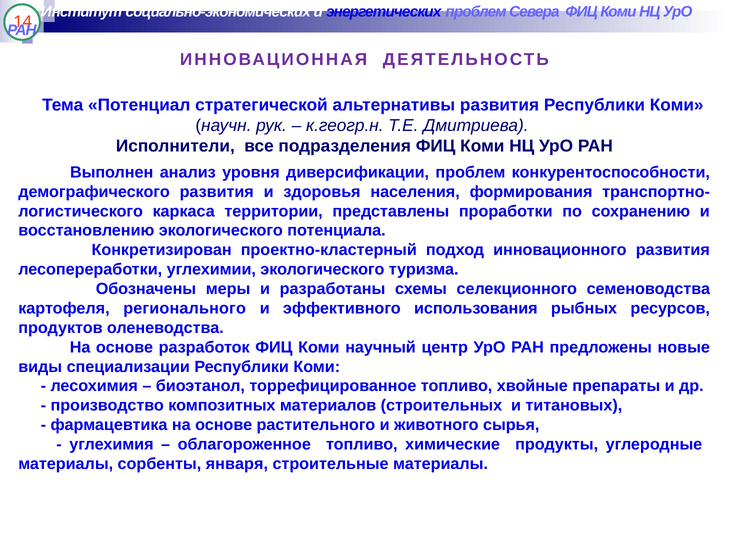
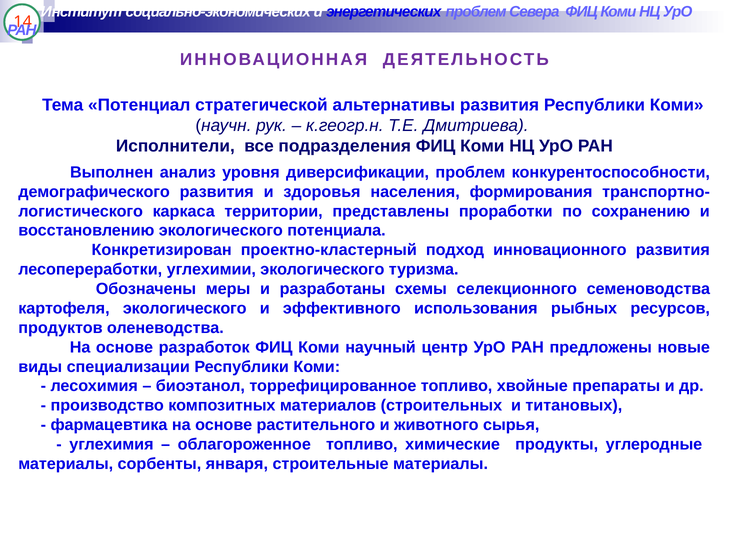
картофеля регионального: регионального -> экологического (185, 308)
